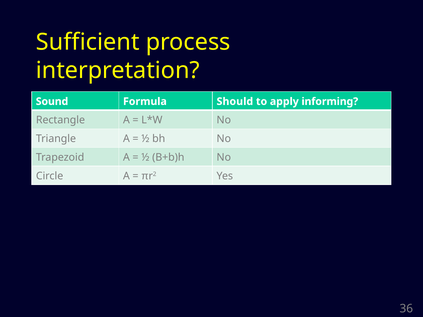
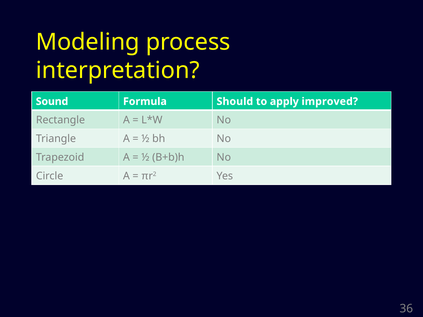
Sufficient: Sufficient -> Modeling (88, 42)
informing: informing -> improved (330, 102)
